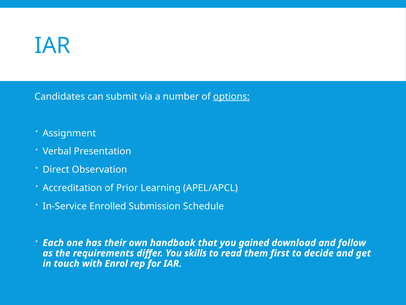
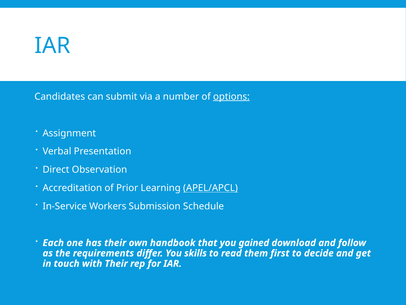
APEL/APCL underline: none -> present (211, 188)
Enrolled: Enrolled -> Workers (108, 206)
with Enrol: Enrol -> Their (116, 263)
